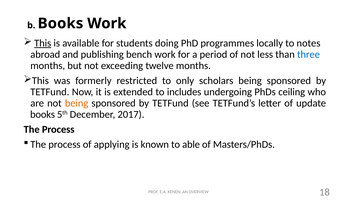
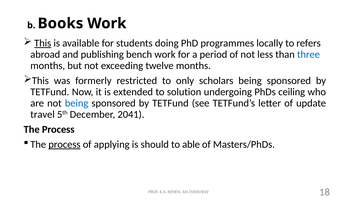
notes: notes -> refers (309, 43)
includes: includes -> solution (184, 92)
being colour: orange -> blue (77, 103)
books: books -> travel (43, 114)
2017: 2017 -> 2041 (131, 114)
process underline: none -> present (64, 144)
known: known -> should (155, 144)
